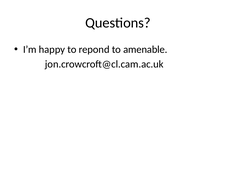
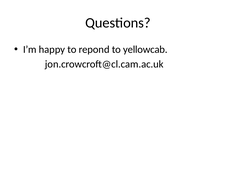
amenable: amenable -> yellowcab (145, 50)
